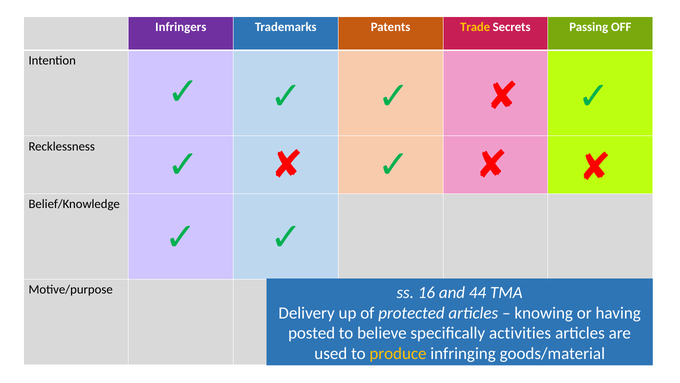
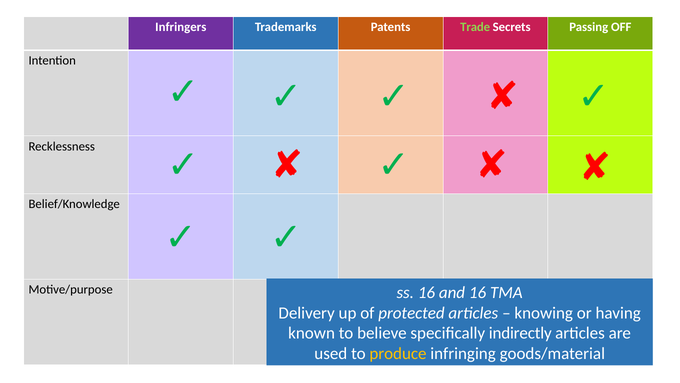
Trade colour: yellow -> light green (475, 27)
and 44: 44 -> 16 (478, 292)
posted: posted -> known (312, 333)
activities: activities -> indirectly (520, 333)
